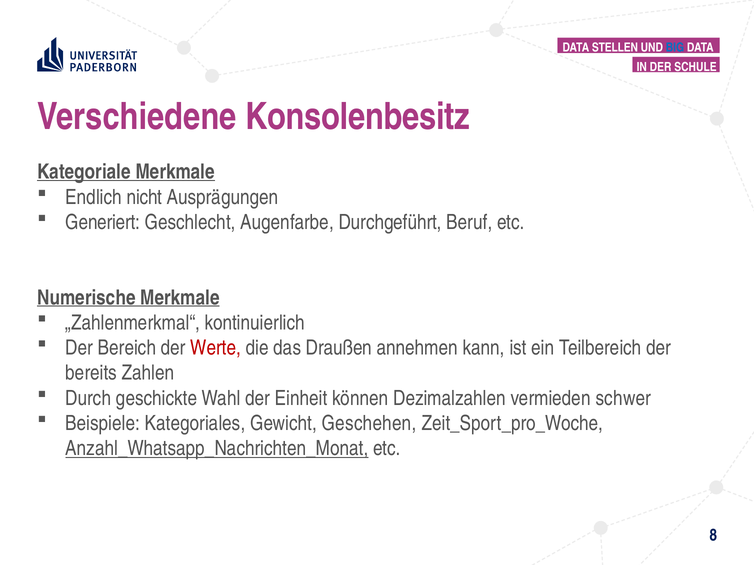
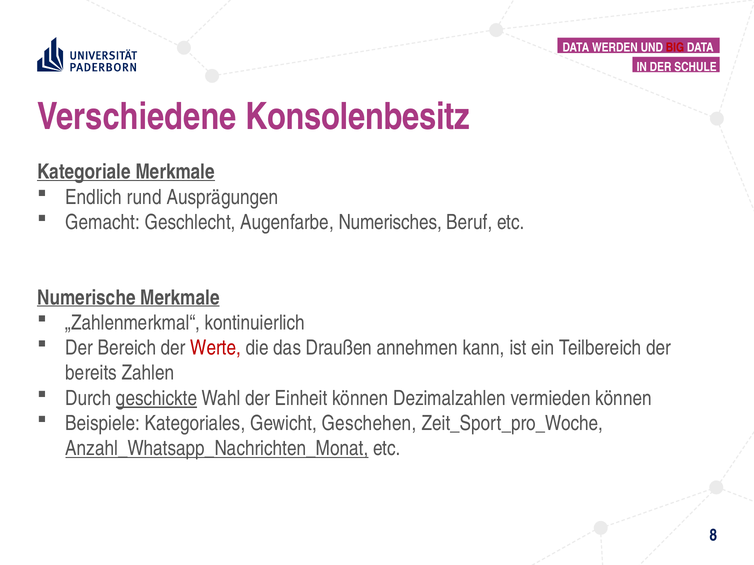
STELLEN: STELLEN -> WERDEN (615, 48)
BIG colour: blue -> red (675, 48)
nicht: nicht -> rund (144, 197)
Generiert: Generiert -> Gemacht (103, 223)
Durchgeführt: Durchgeführt -> Numerisches (390, 223)
geschickte underline: none -> present (157, 399)
vermieden schwer: schwer -> können (624, 399)
